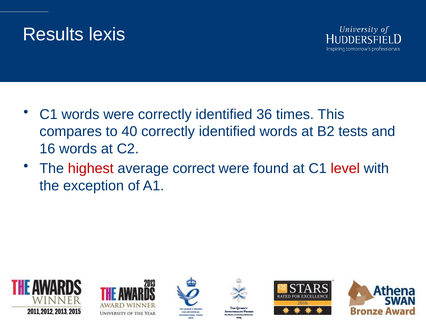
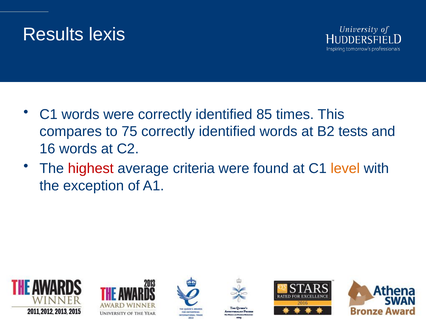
36: 36 -> 85 (264, 114)
40: 40 -> 75 (129, 131)
correct: correct -> criteria (194, 168)
level colour: red -> orange (345, 168)
